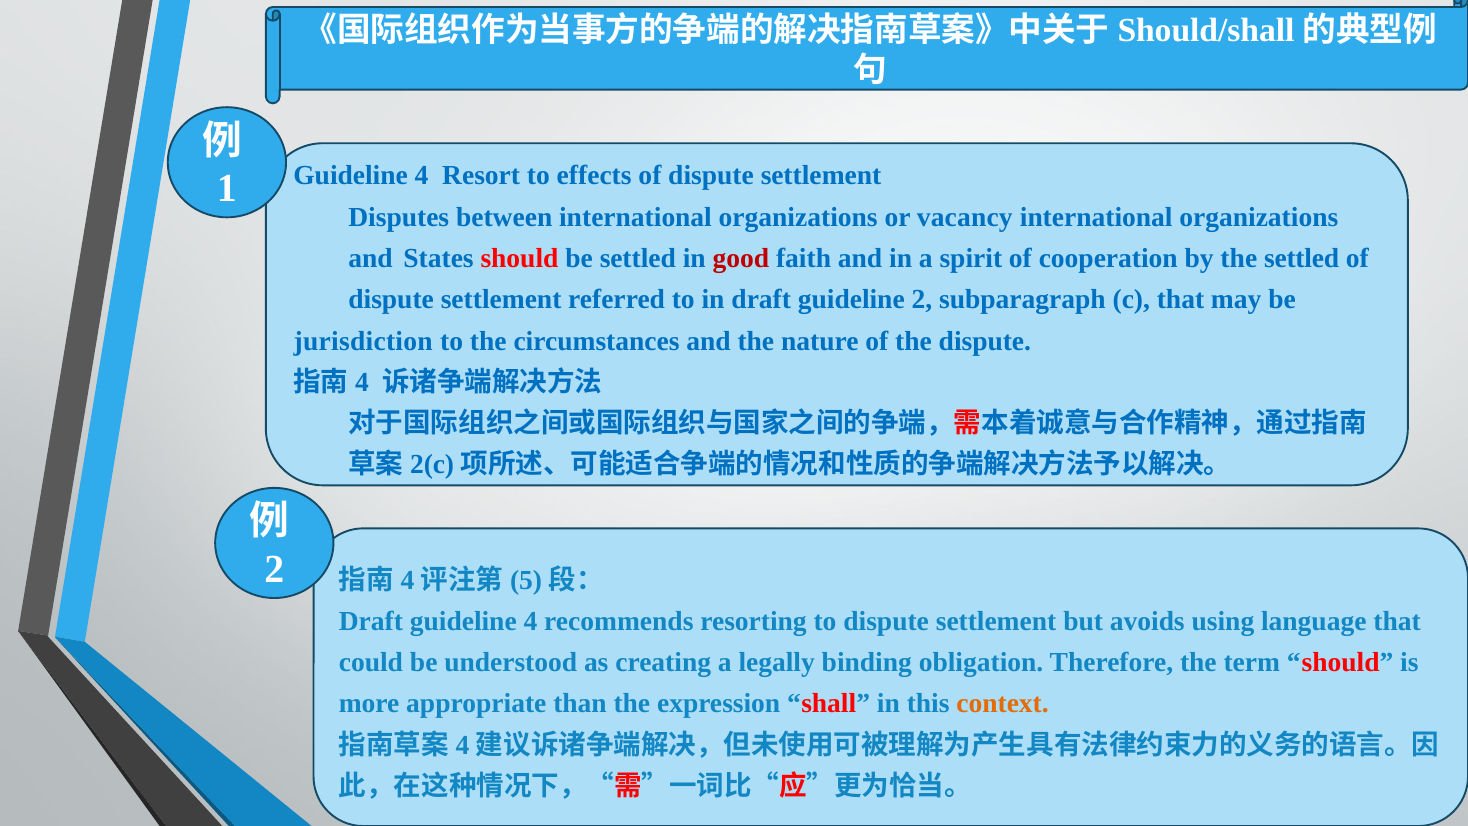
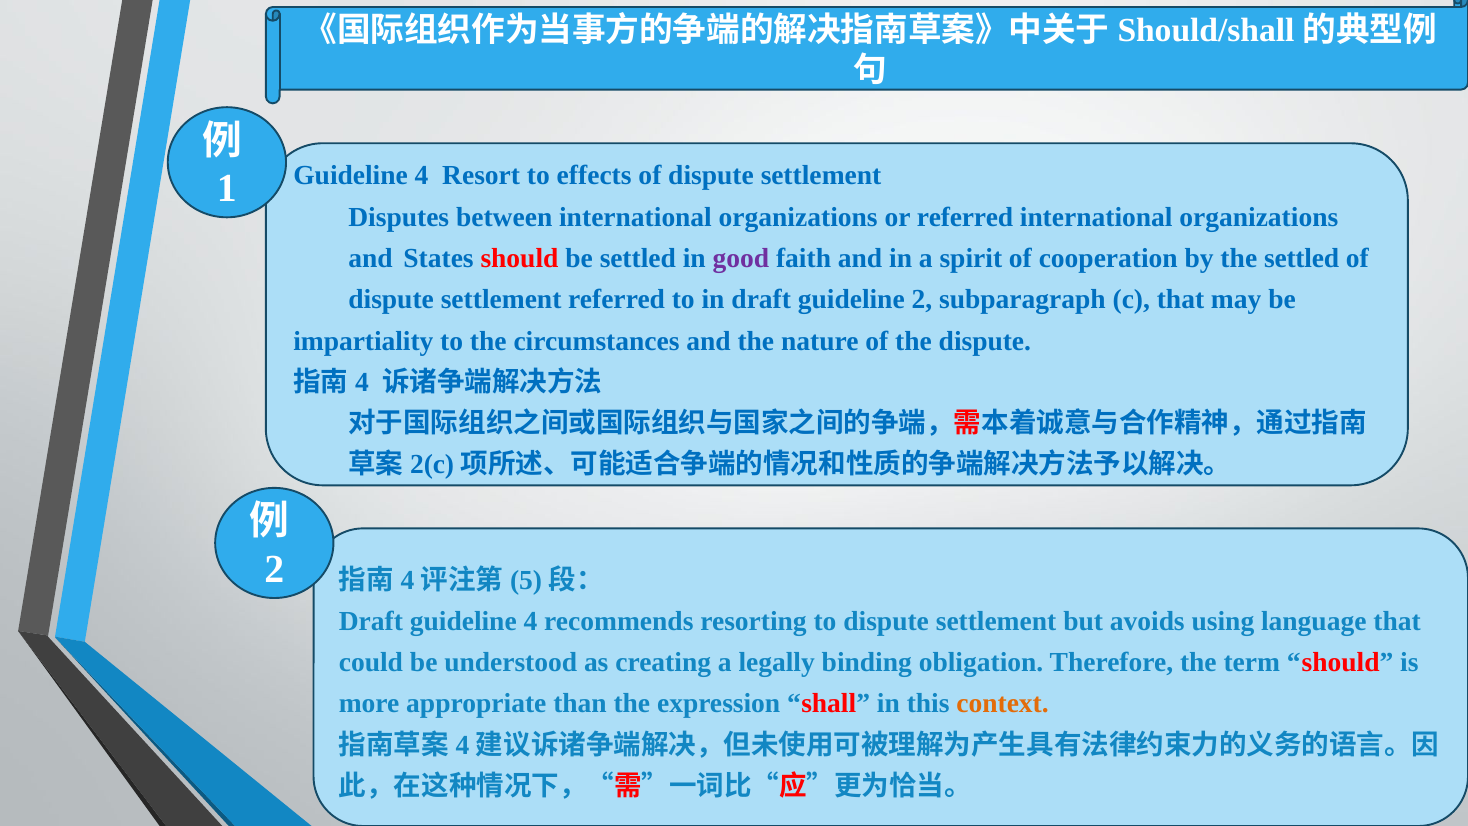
or vacancy: vacancy -> referred (965, 217)
good colour: red -> purple (741, 258)
jurisdiction: jurisdiction -> impartiality (363, 341)
